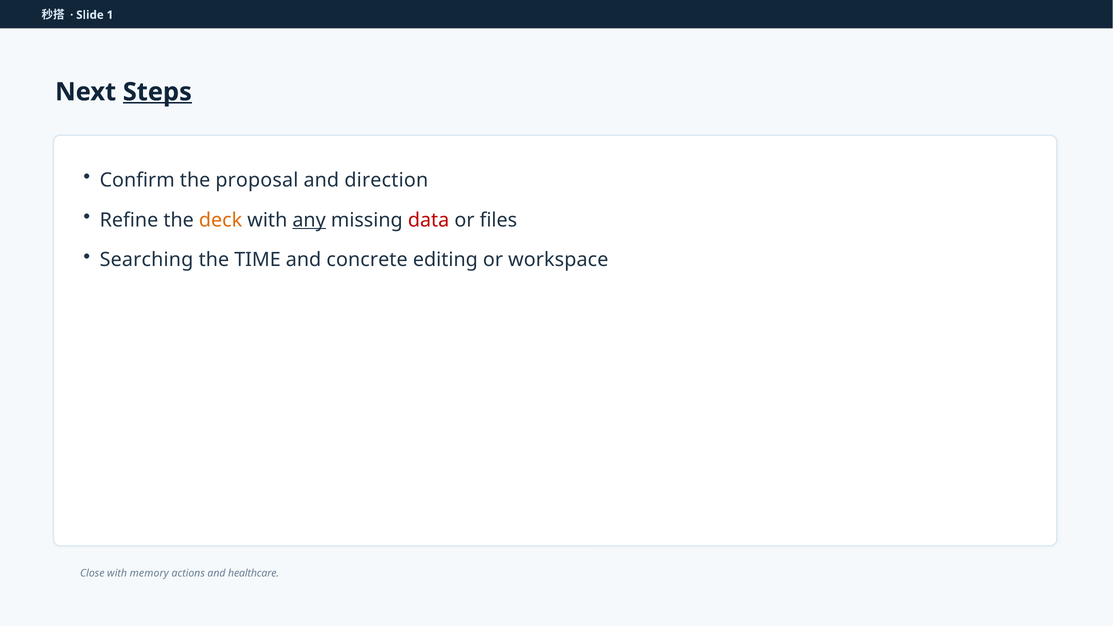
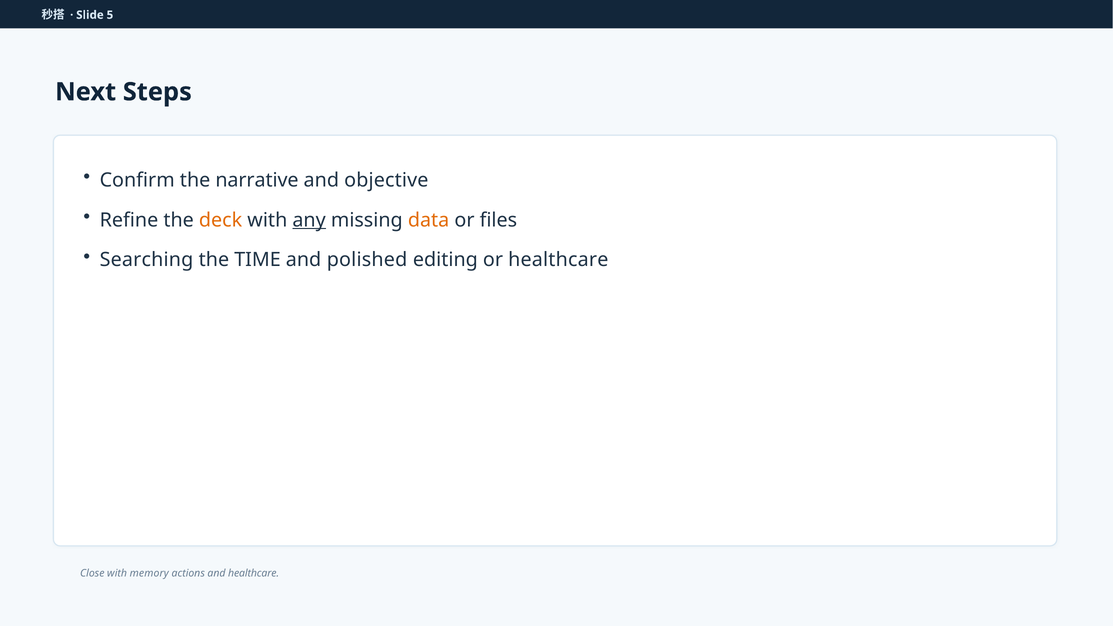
1: 1 -> 5 (110, 15)
Steps underline: present -> none (157, 92)
proposal: proposal -> narrative (257, 180)
direction: direction -> objective (386, 180)
data colour: red -> orange (429, 220)
concrete: concrete -> polished (367, 260)
or workspace: workspace -> healthcare (558, 260)
